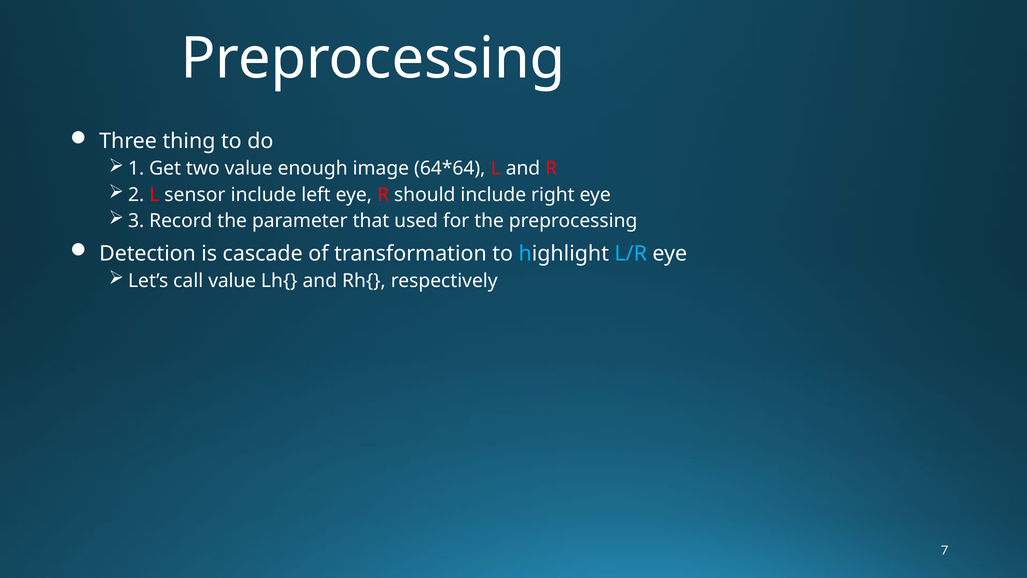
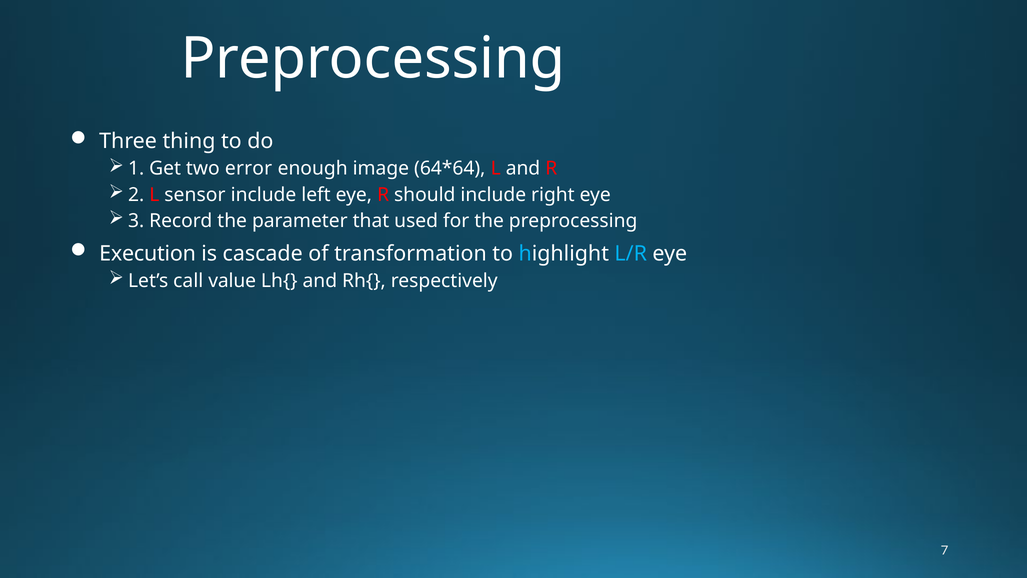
two value: value -> error (249, 168)
Detection: Detection -> Execution (148, 253)
